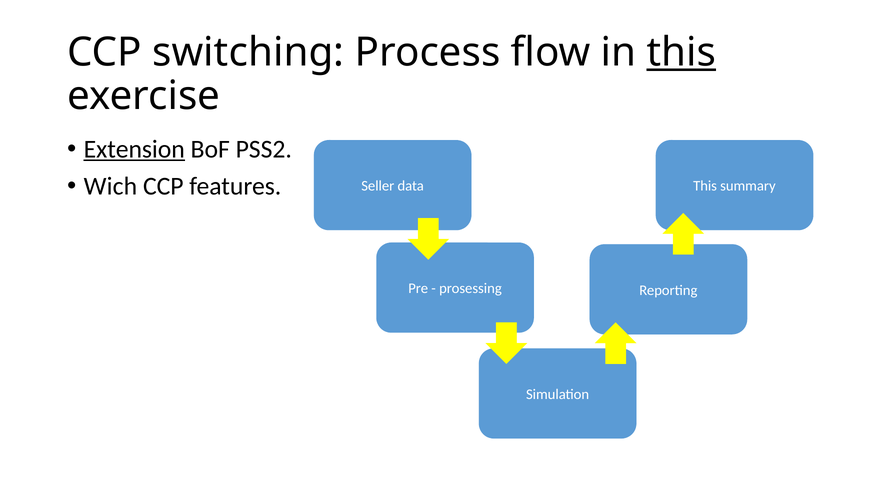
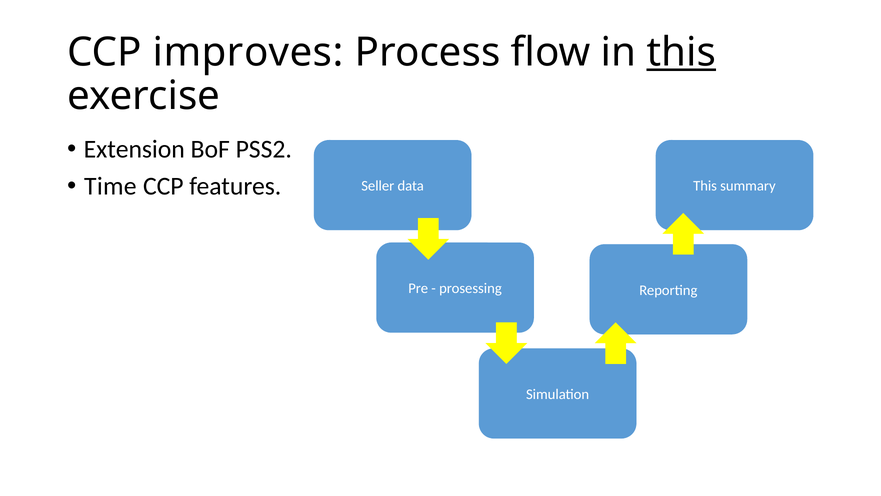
switching: switching -> improves (248, 52)
Extension underline: present -> none (134, 149)
Wich: Wich -> Time (110, 186)
